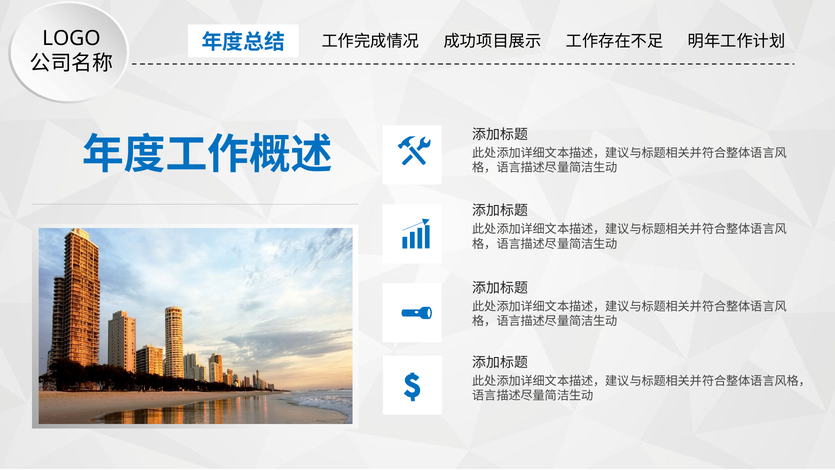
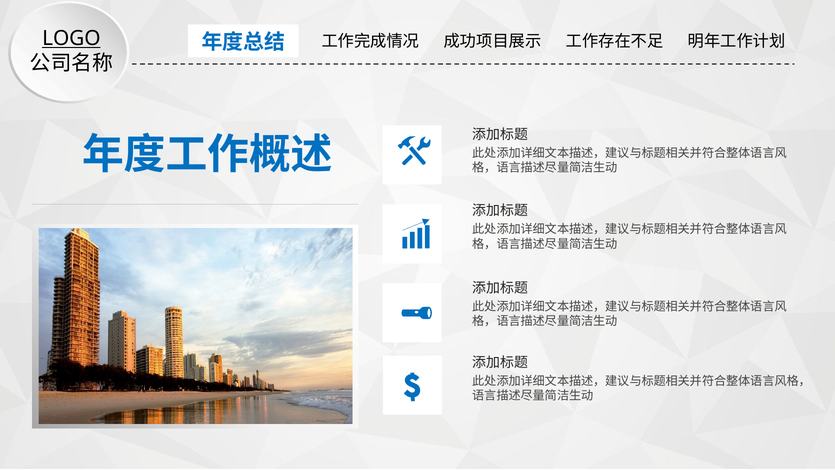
LOGO underline: none -> present (71, 39)
